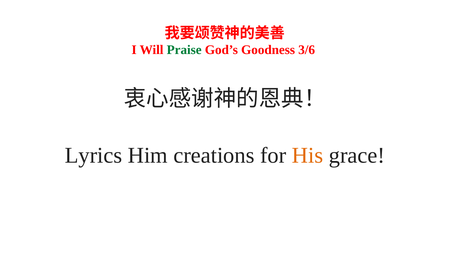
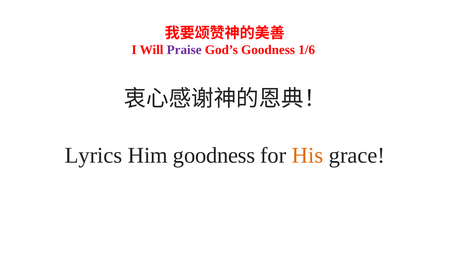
Praise colour: green -> purple (184, 50)
3/6: 3/6 -> 1/6 (307, 50)
Him creations: creations -> goodness (214, 156)
